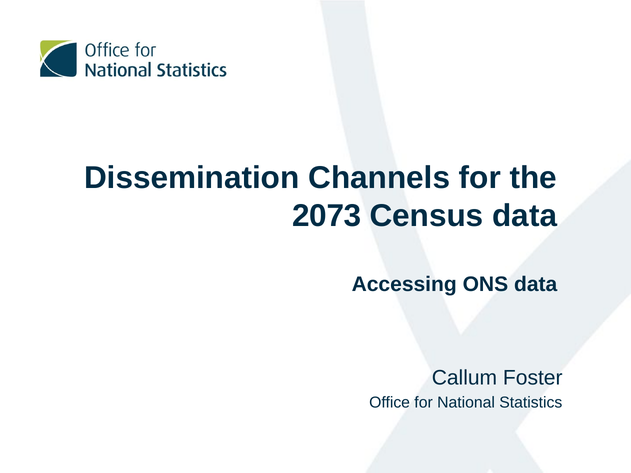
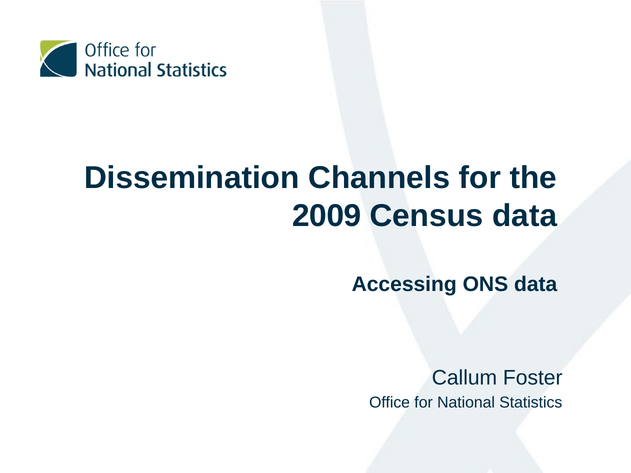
2073: 2073 -> 2009 (327, 216)
